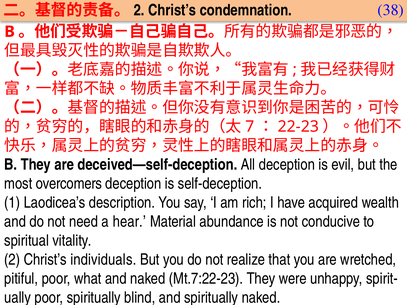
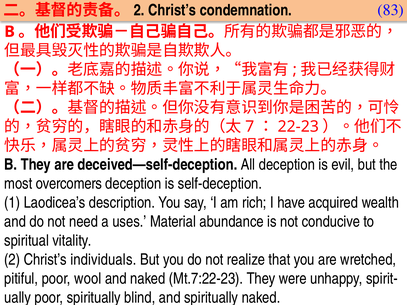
38: 38 -> 83 (391, 10)
hear: hear -> uses (129, 222)
what: what -> wool (88, 279)
